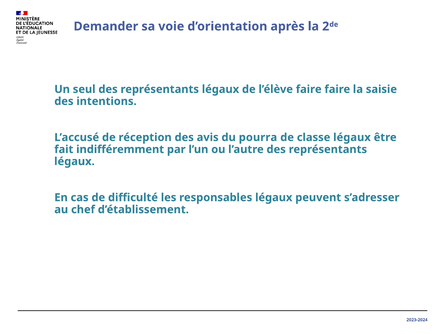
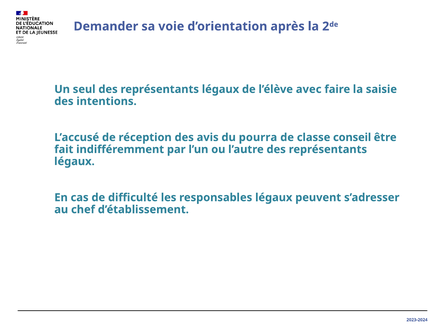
l’élève faire: faire -> avec (309, 89)
classe légaux: légaux -> conseil (352, 137)
